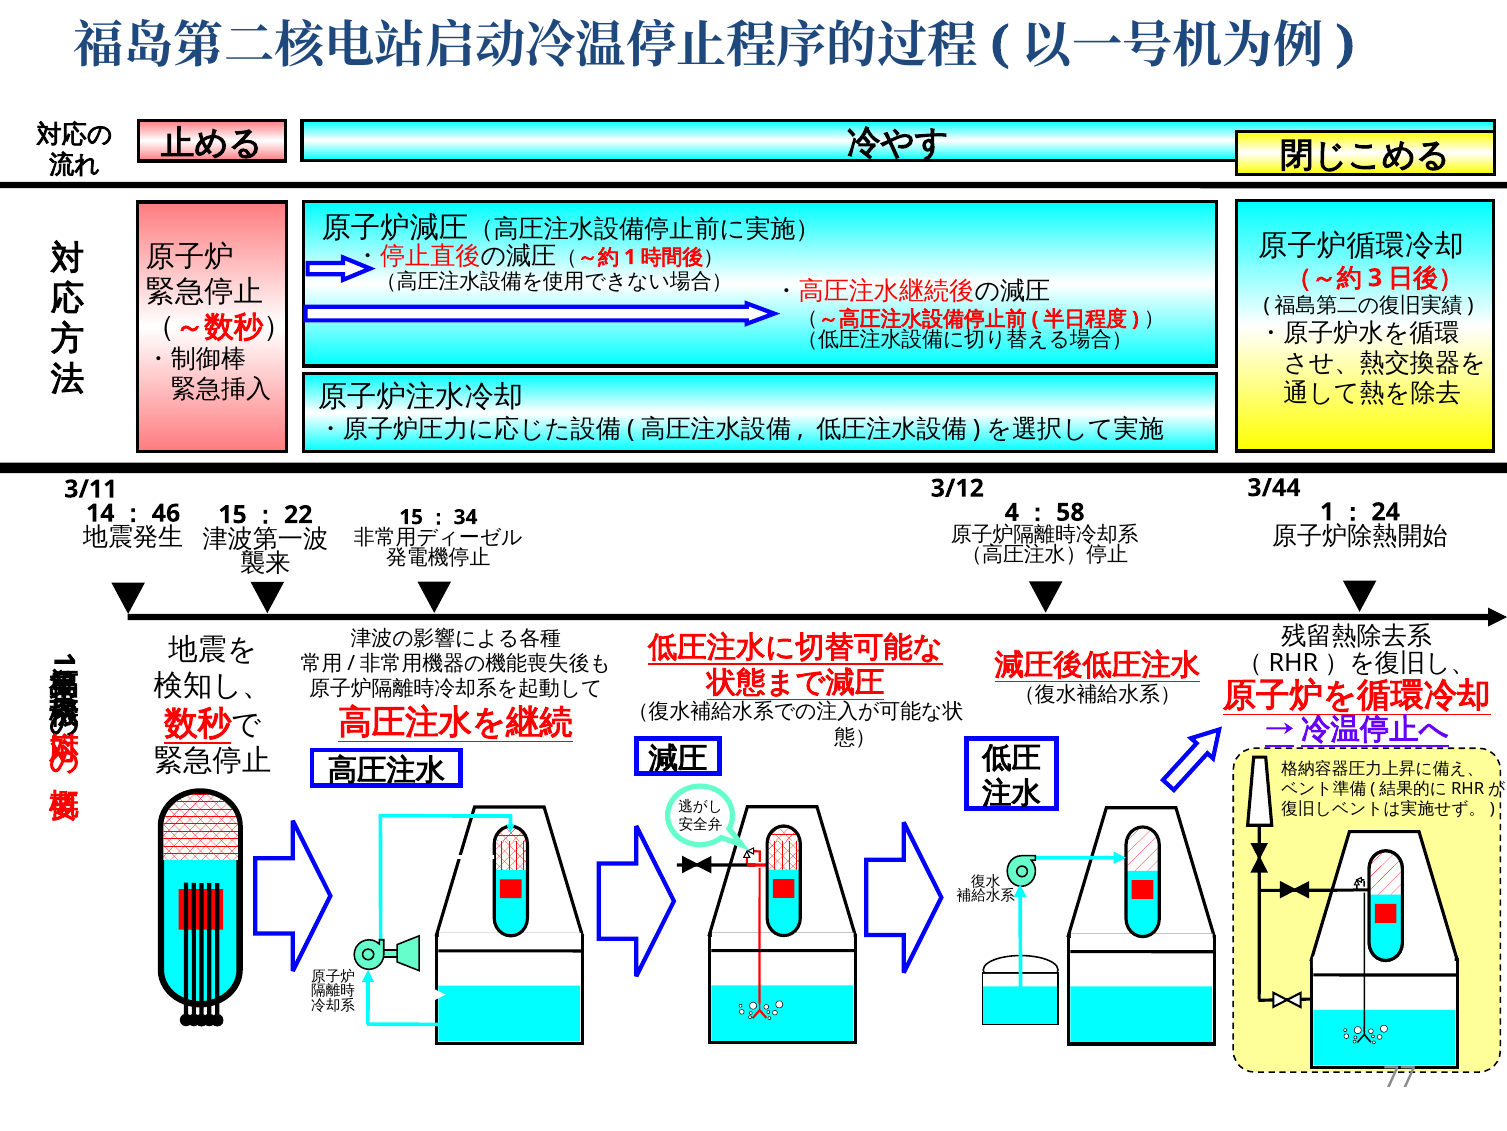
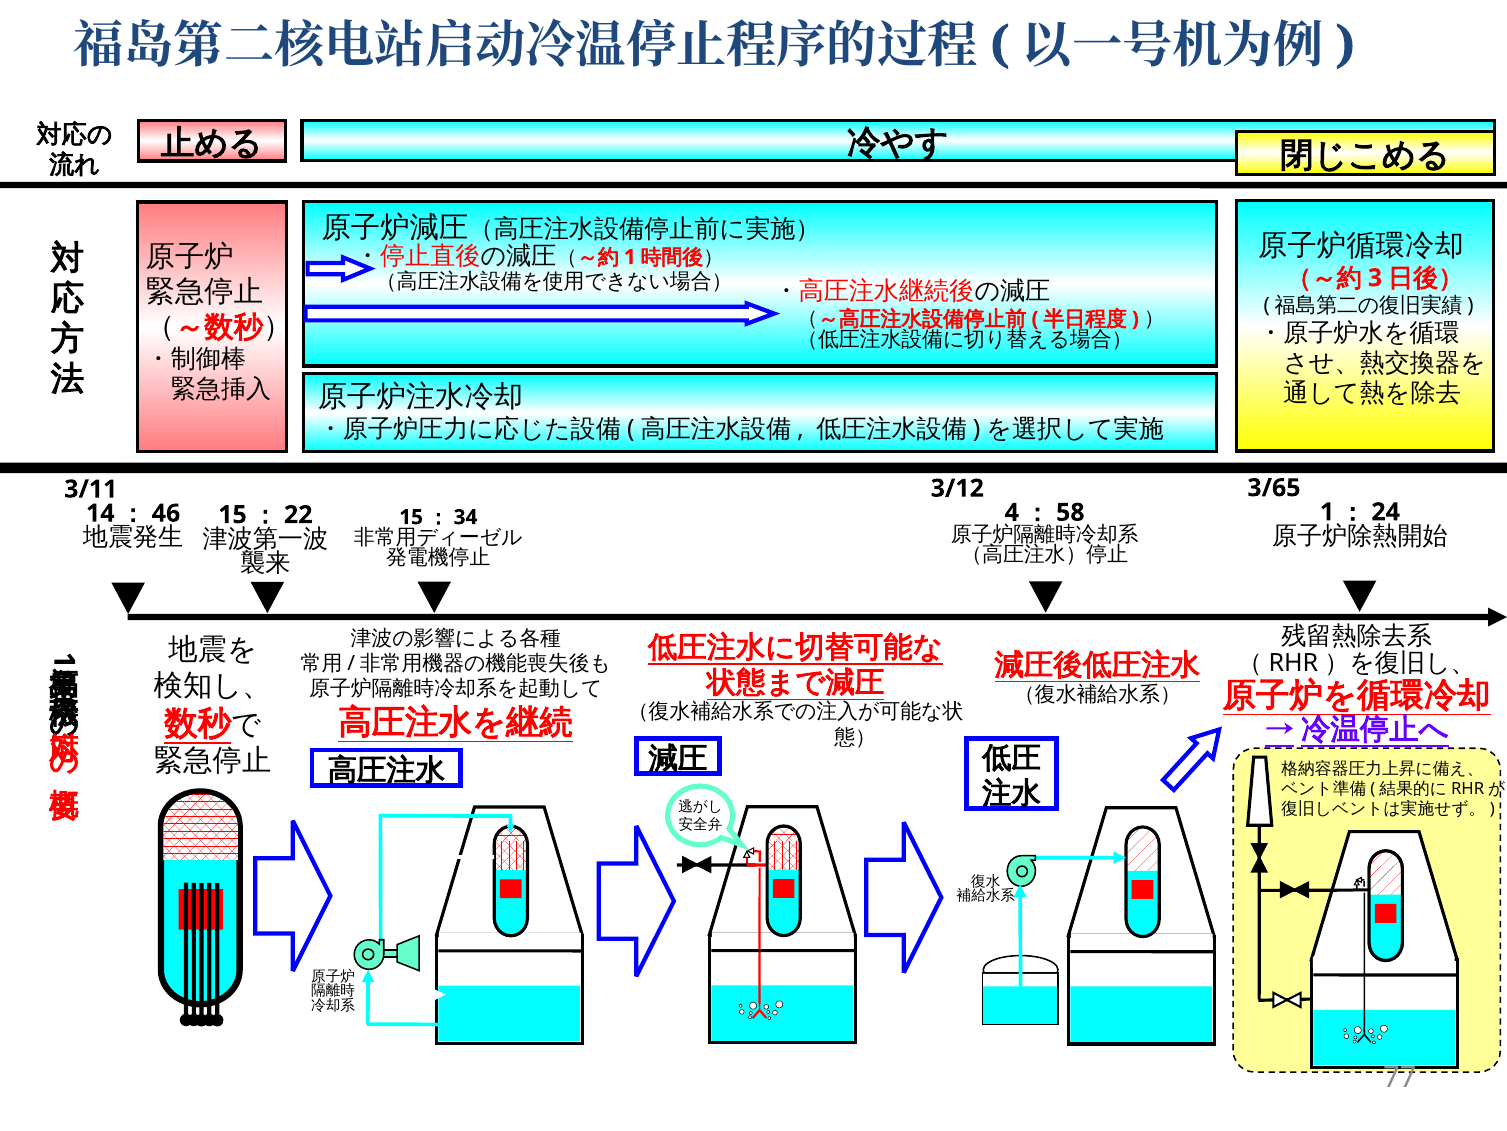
3/44: 3/44 -> 3/65 (1274, 488)
